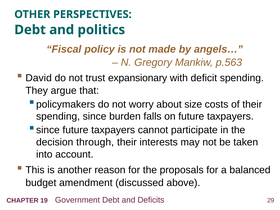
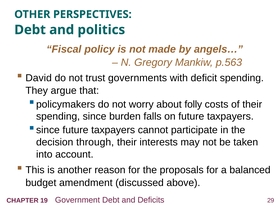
expansionary: expansionary -> governments (138, 78)
size: size -> folly (193, 104)
